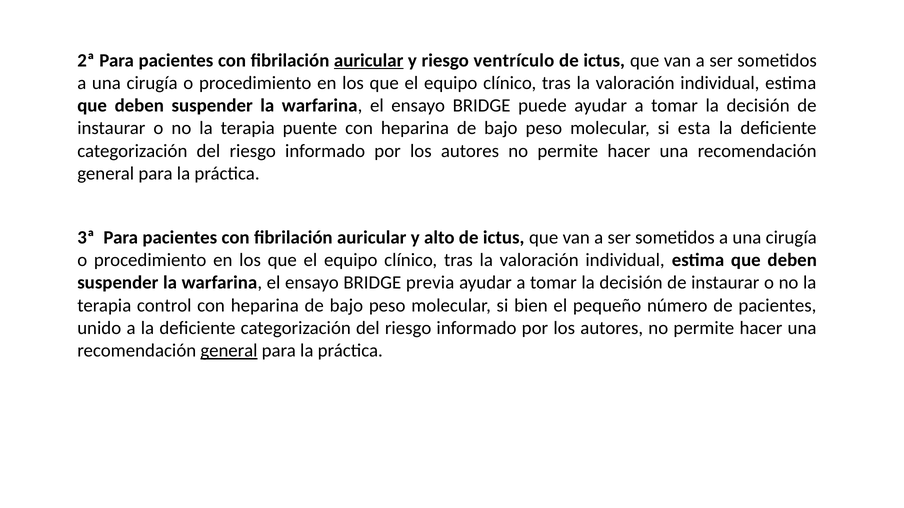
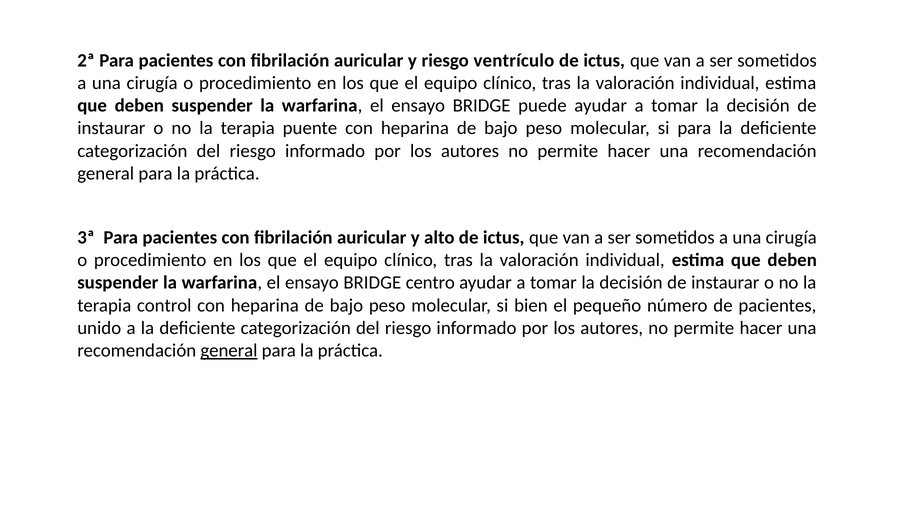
auricular underline: present -> none (369, 60)
si esta: esta -> para (694, 128)
previa: previa -> centro (430, 283)
